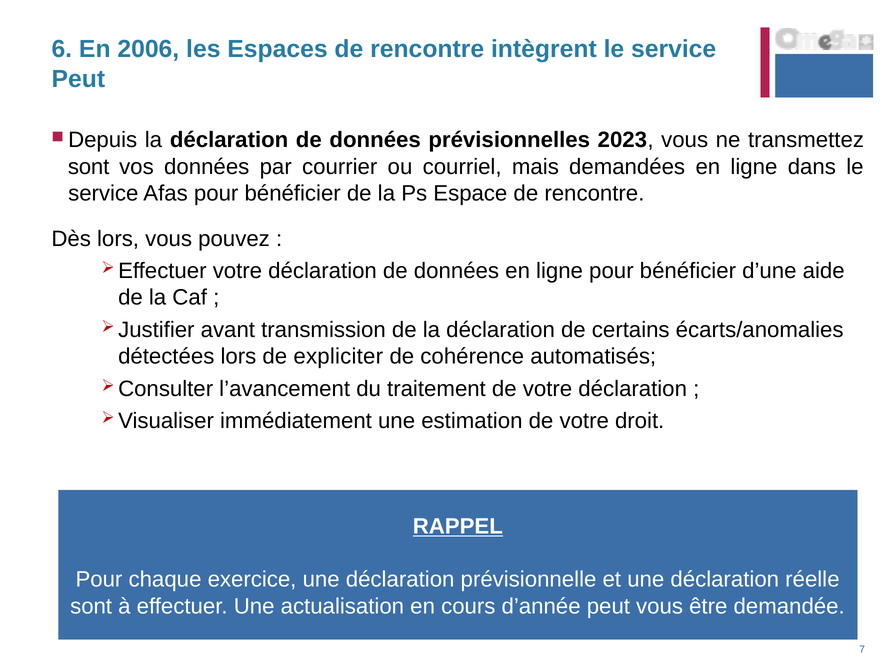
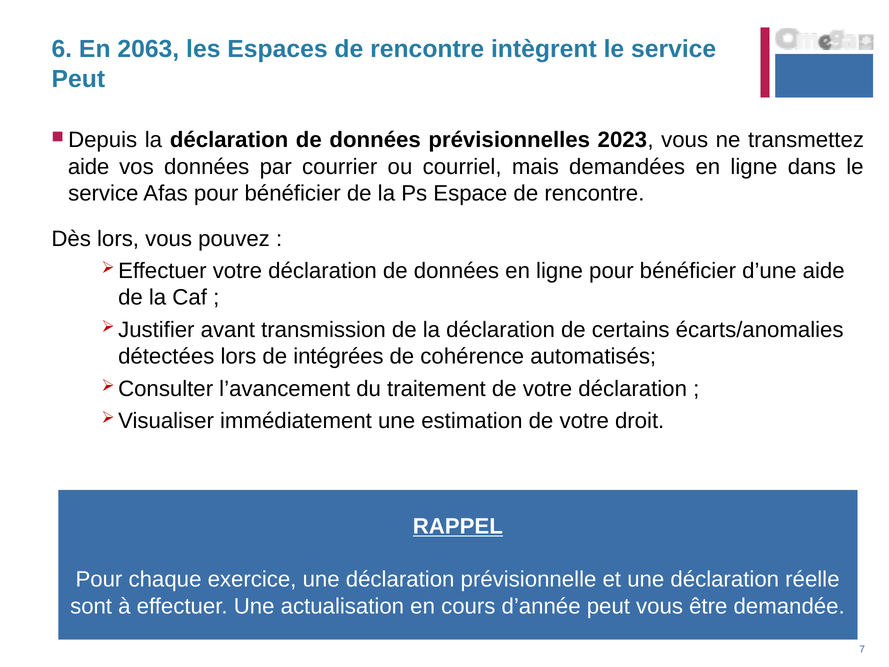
2006: 2006 -> 2063 (148, 49)
sont: sont -> aide (89, 167)
expliciter: expliciter -> intégrées (338, 356)
